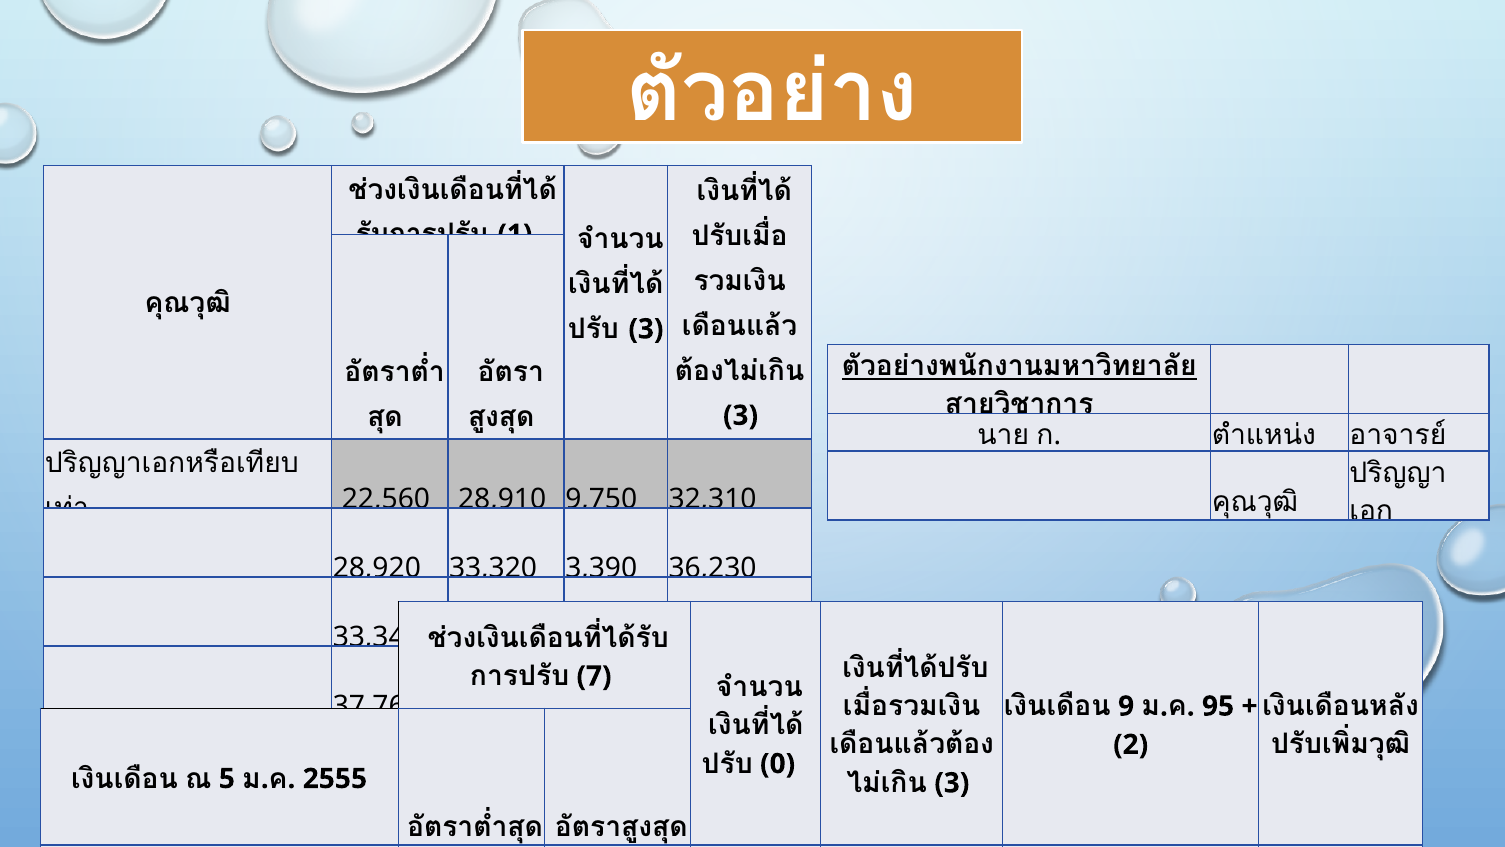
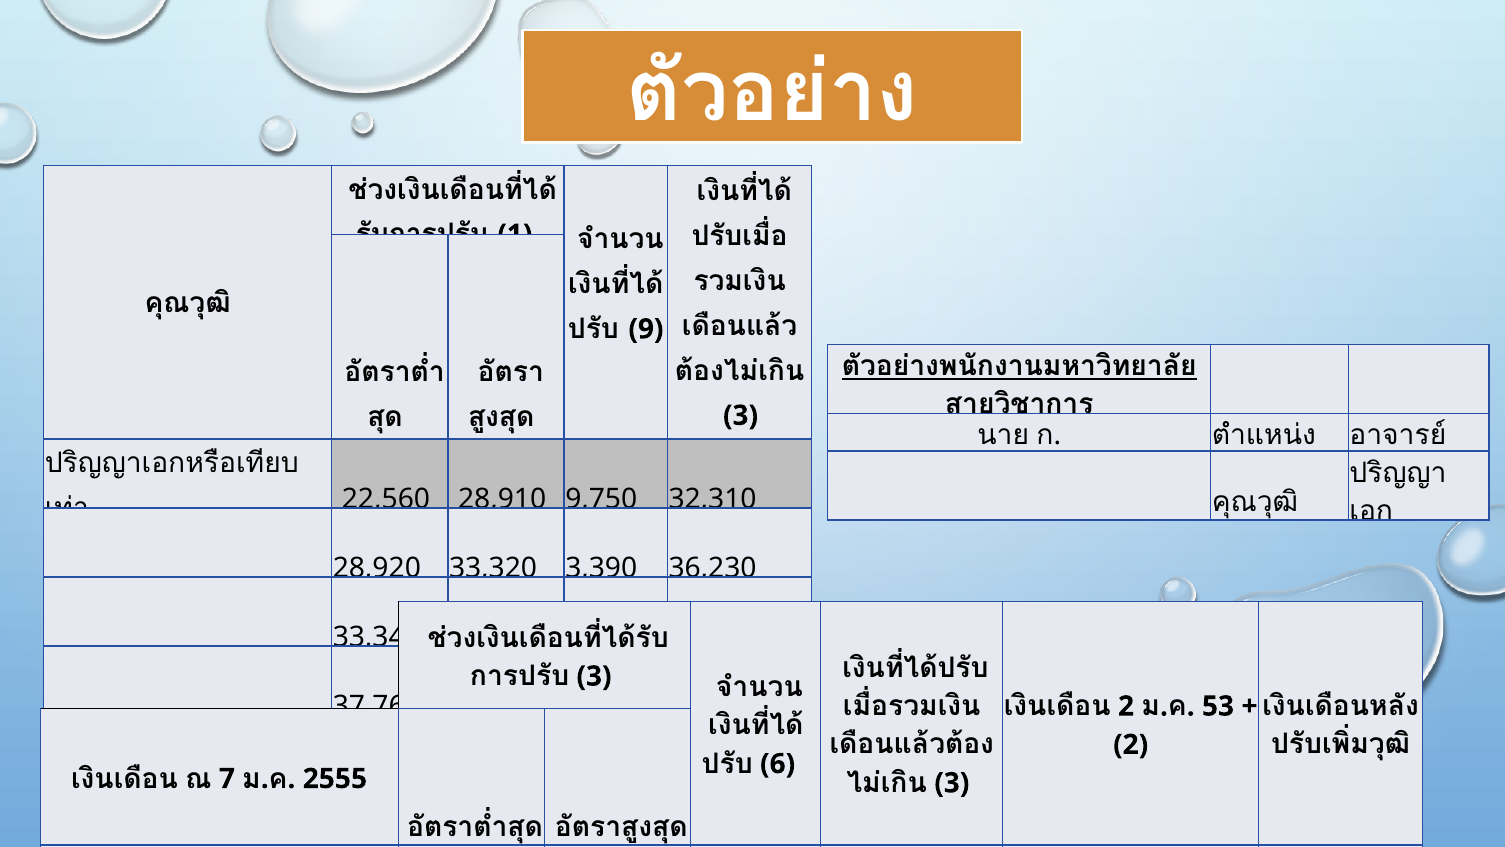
3: 3 -> 9 (646, 329)
7: 7 -> 3 (594, 676)
9: 9 -> 2 (1126, 706)
95: 95 -> 53 (1218, 706)
0: 0 -> 6 (778, 763)
5: 5 -> 7 (227, 778)
